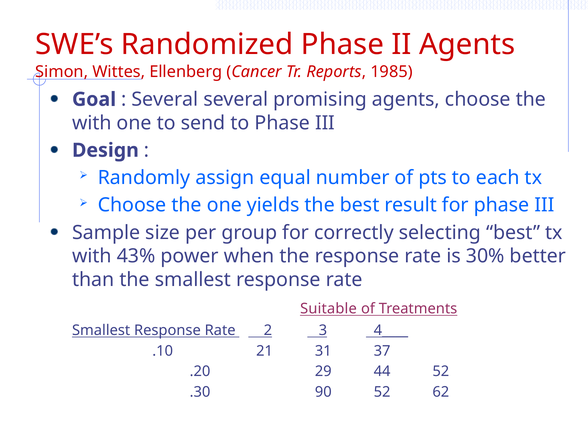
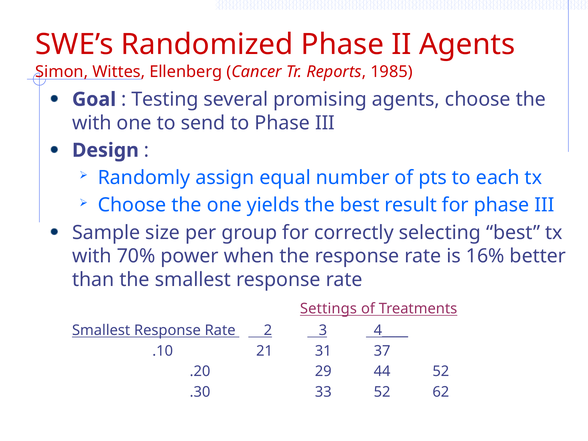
Several: Several -> Testing (165, 99)
43%: 43% -> 70% (136, 256)
30%: 30% -> 16% (485, 256)
Suitable: Suitable -> Settings (328, 309)
90: 90 -> 33 (323, 392)
